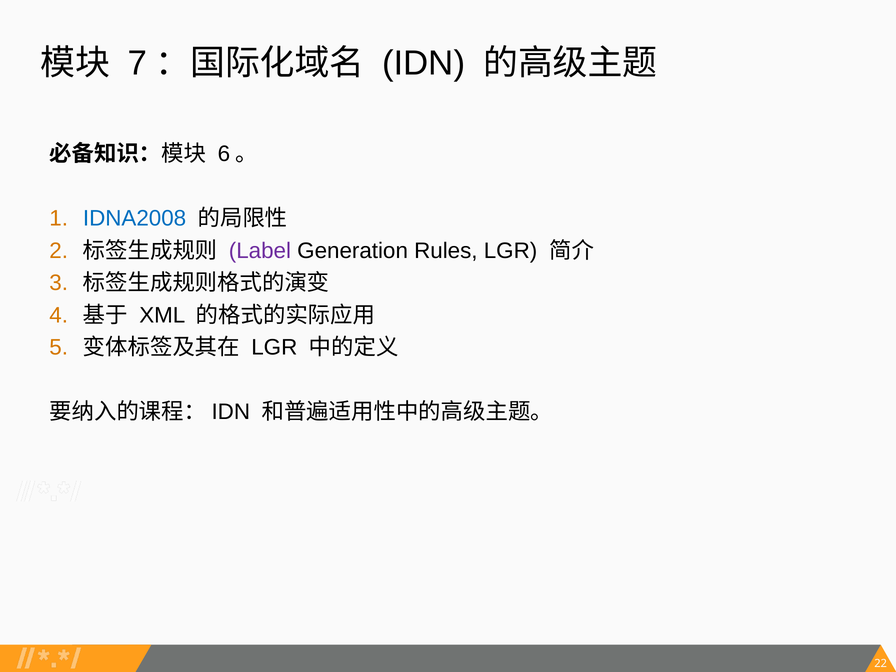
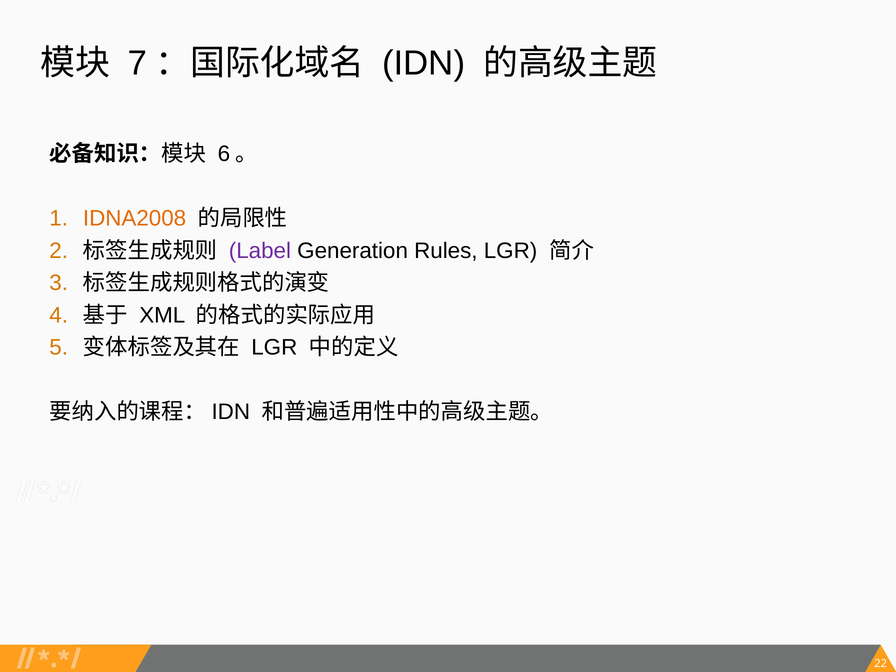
IDNA2008 colour: blue -> orange (135, 219)
